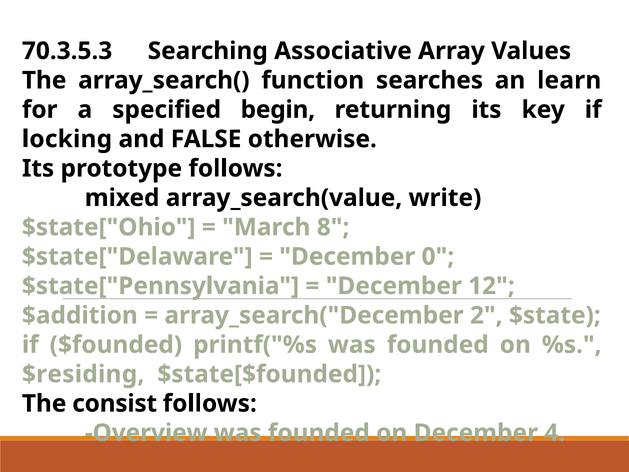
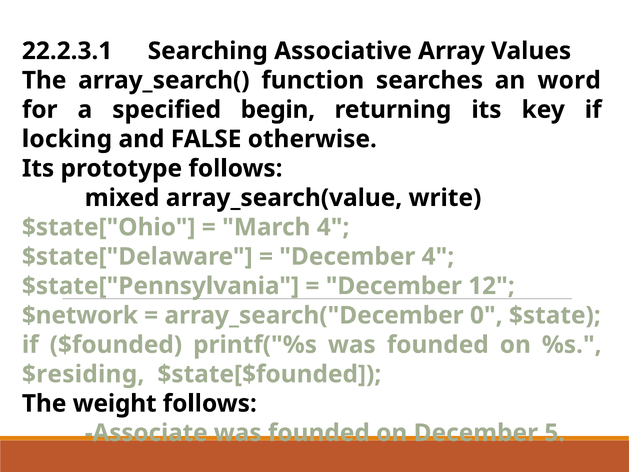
70.3.5.3: 70.3.5.3 -> 22.2.3.1 (67, 51)
learn: learn -> word (569, 80)
March 8: 8 -> 4 (333, 227)
December 0: 0 -> 4 (438, 257)
$addition: $addition -> $network (80, 315)
2: 2 -> 0 (486, 315)
consist: consist -> weight (115, 403)
Overview: Overview -> Associate (146, 433)
4: 4 -> 5 (555, 433)
